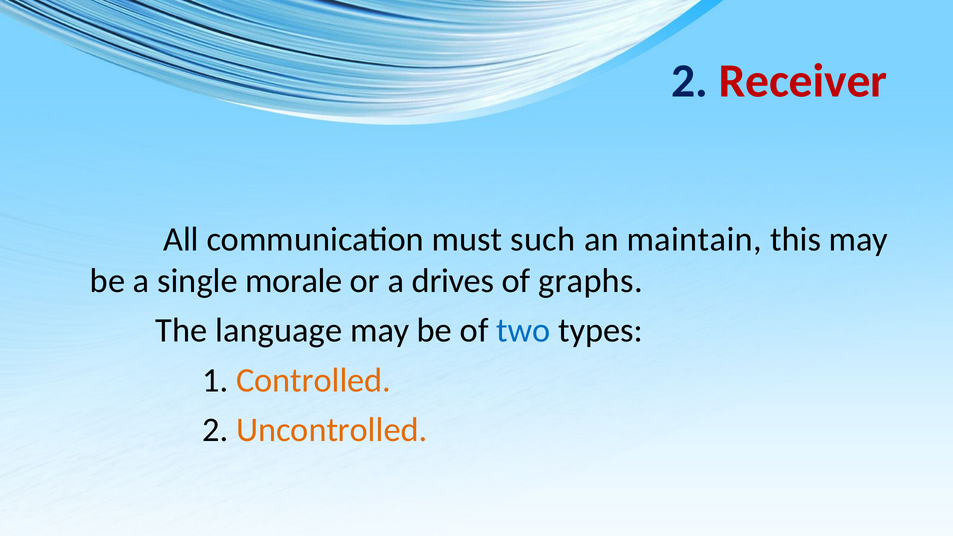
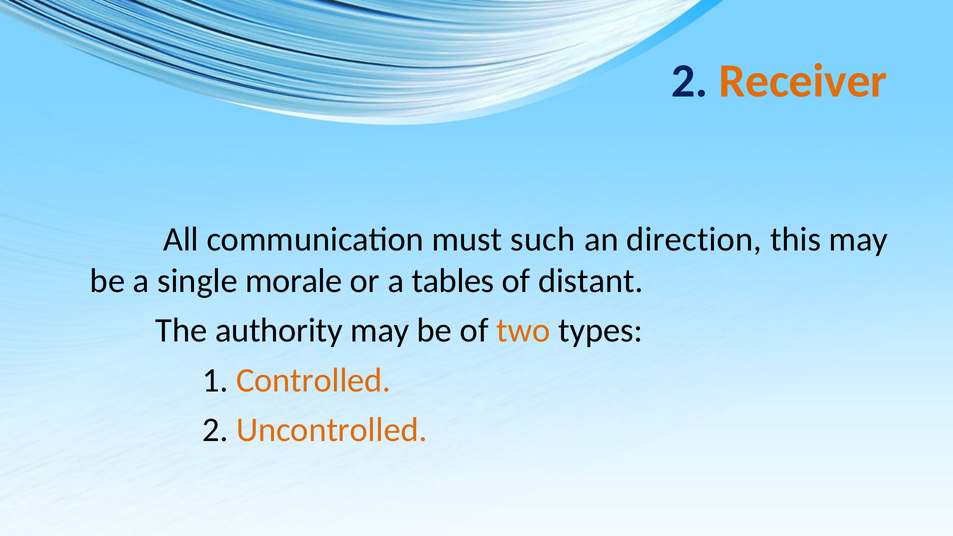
Receiver colour: red -> orange (803, 81)
maintain: maintain -> direction (694, 240)
drives: drives -> tables (453, 281)
graphs: graphs -> distant (591, 281)
language: language -> authority (279, 331)
two colour: blue -> orange (523, 331)
